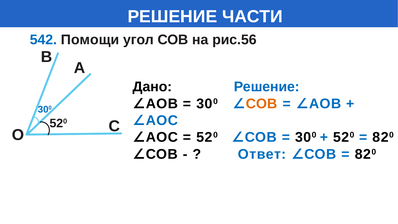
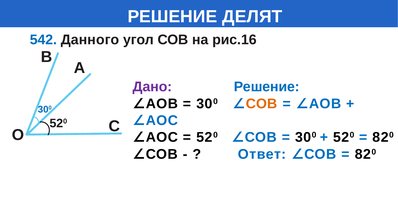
ЧАСТИ: ЧАСТИ -> ДЕЛЯТ (252, 16)
Помощи: Помощи -> Данного (90, 40)
рис.56: рис.56 -> рис.16 (234, 40)
Дано colour: black -> purple (152, 87)
